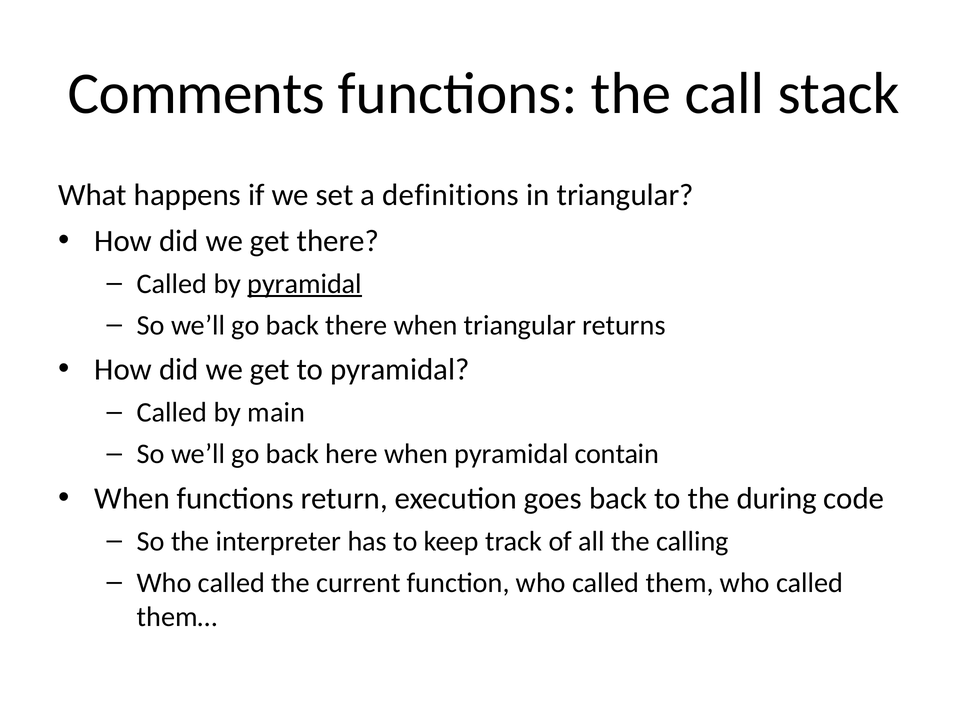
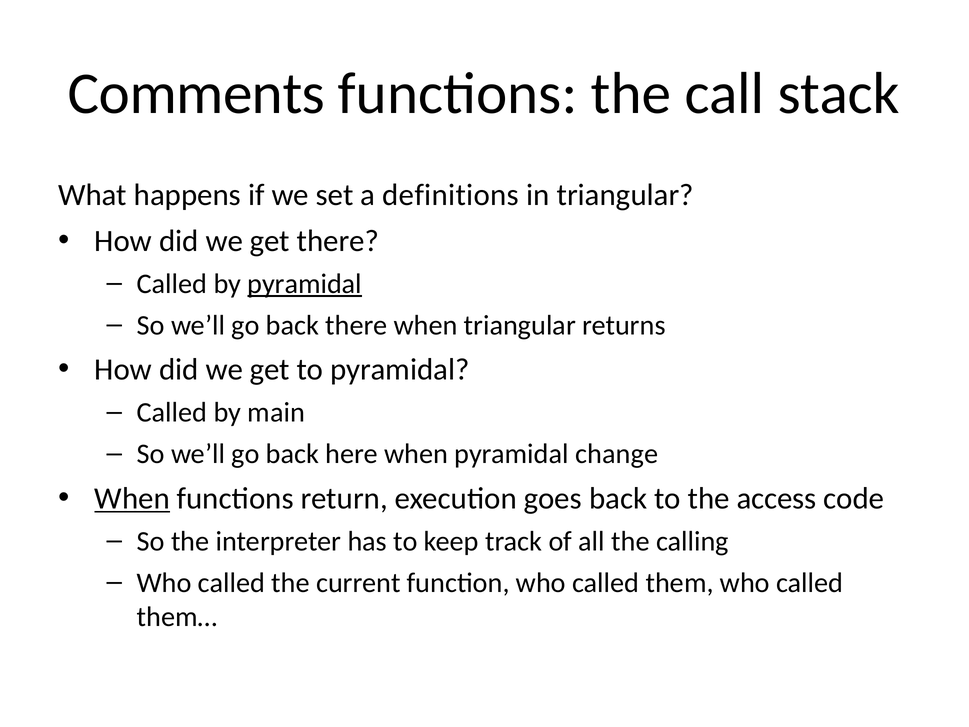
contain: contain -> change (617, 454)
When underline: none -> present (132, 498)
during: during -> access (777, 498)
